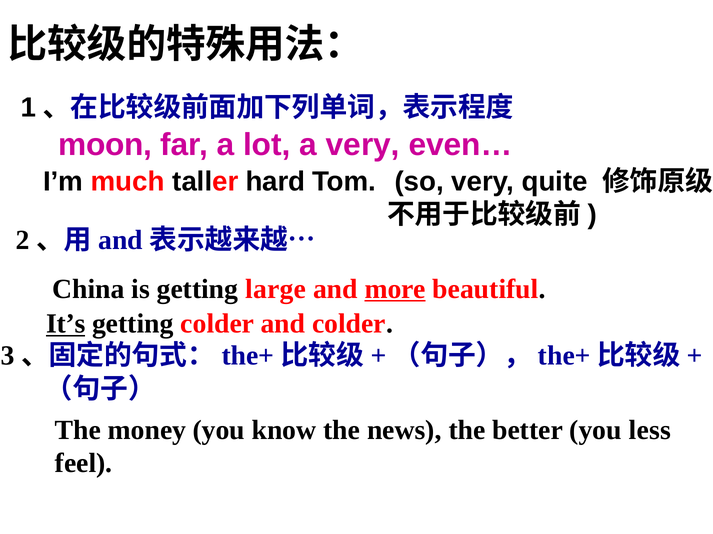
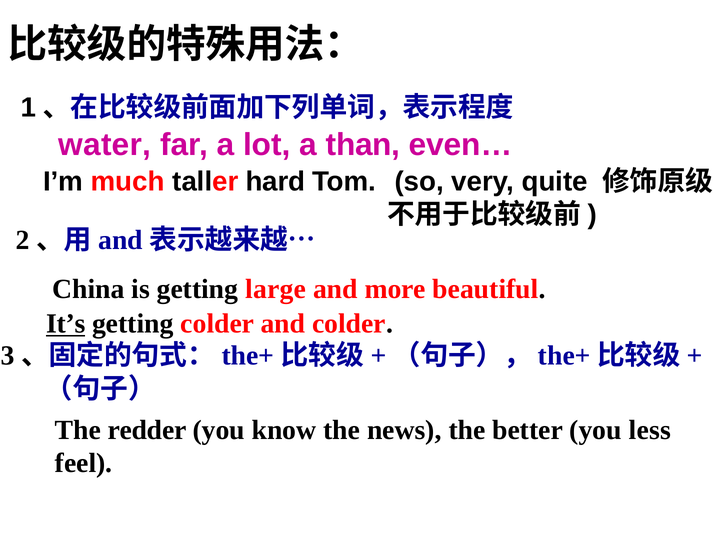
moon: moon -> water (105, 145)
a very: very -> than (363, 145)
more underline: present -> none (395, 289)
money: money -> redder (147, 431)
